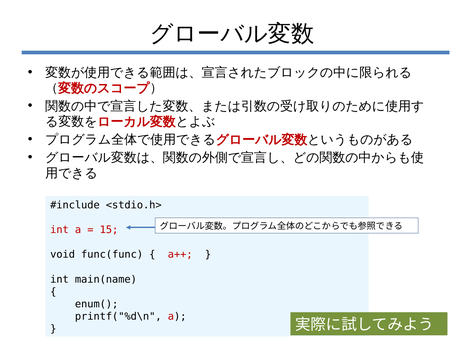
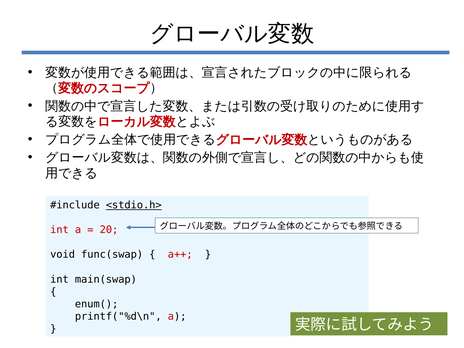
<stdio.h> underline: none -> present (134, 205)
15: 15 -> 20 (109, 230)
func(func: func(func -> func(swap (112, 255)
main(name: main(name -> main(swap (106, 279)
